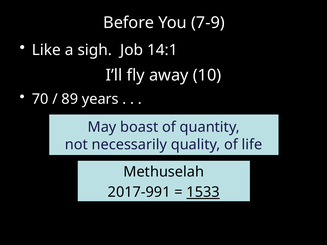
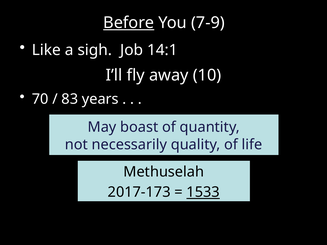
Before underline: none -> present (129, 23)
89: 89 -> 83 (70, 99)
2017-991: 2017-991 -> 2017-173 (139, 192)
